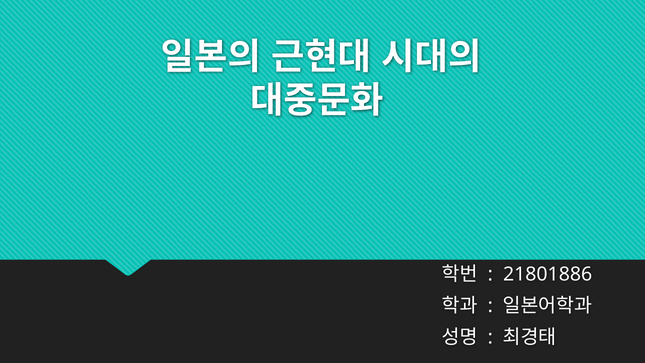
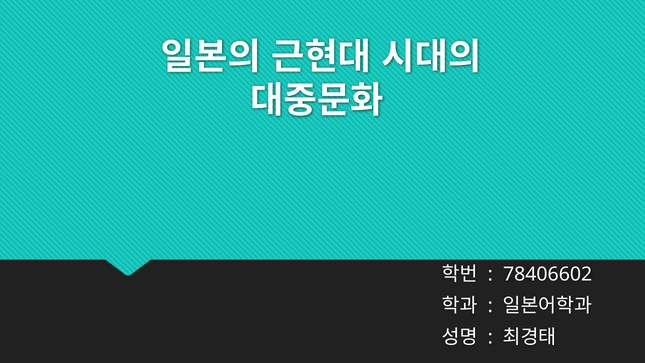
21801886: 21801886 -> 78406602 (548, 274)
